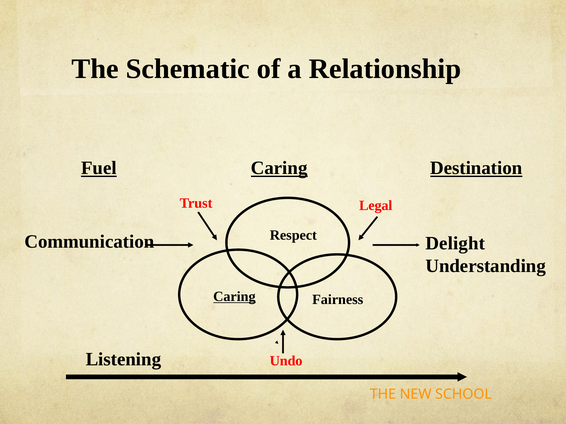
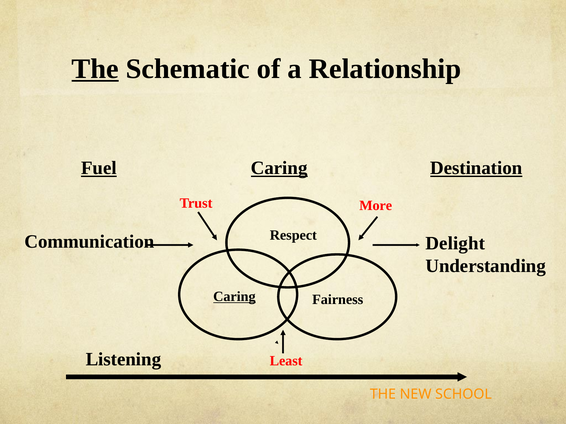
The underline: none -> present (95, 69)
Legal: Legal -> More (376, 206)
Undo: Undo -> Least (286, 361)
